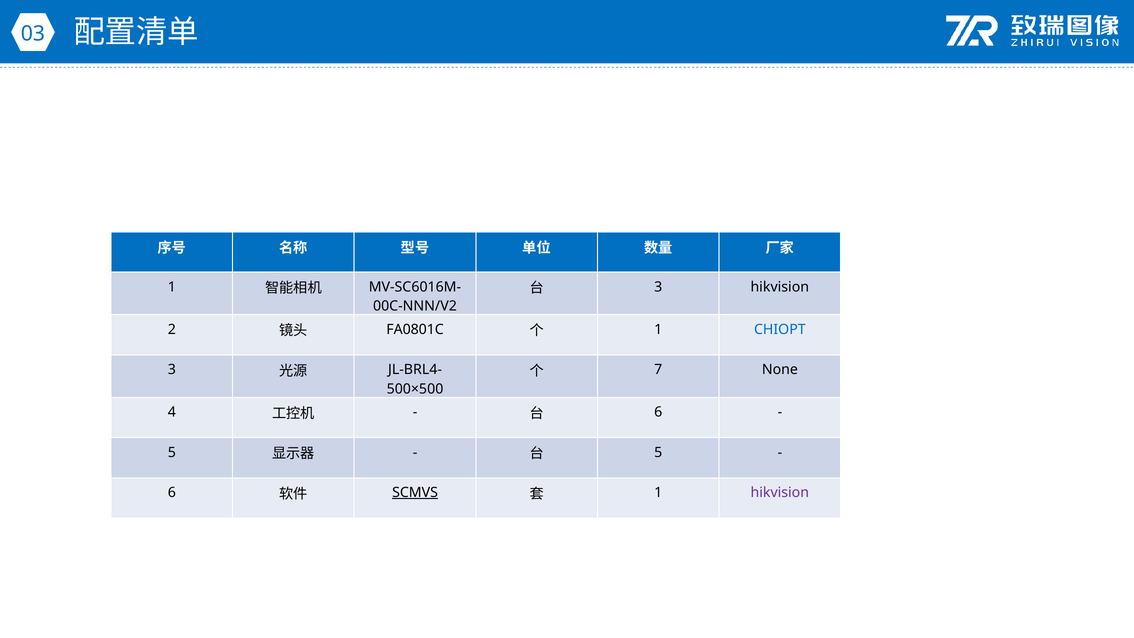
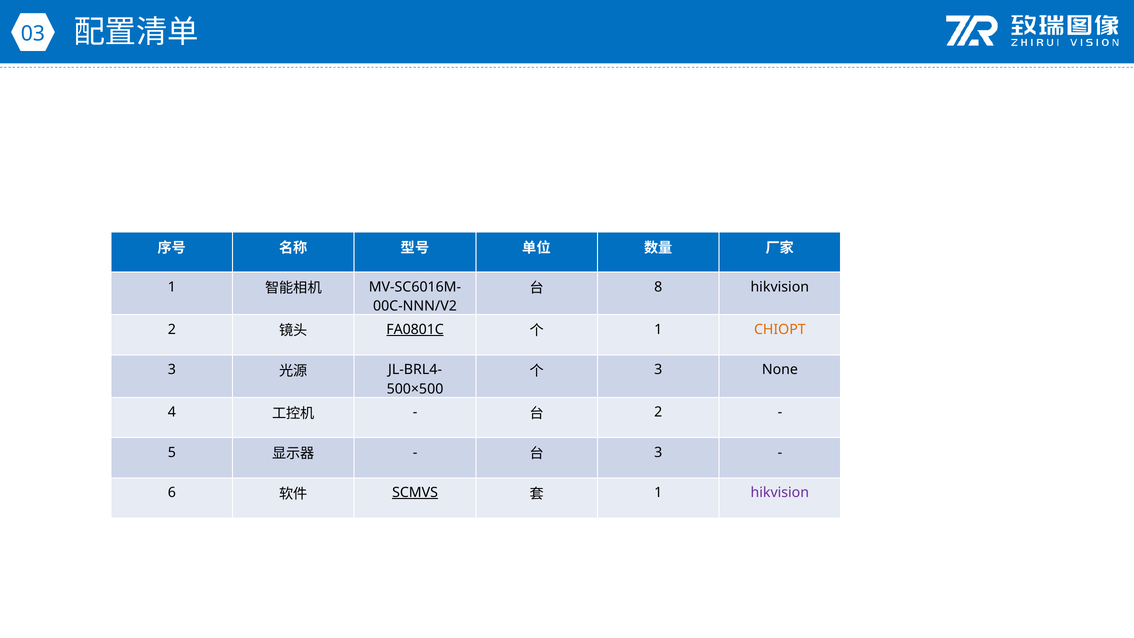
3: 3 -> 8 (658, 287)
FA0801C underline: none -> present (415, 329)
CHIOPT colour: blue -> orange (780, 329)
7: 7 -> 3 (658, 370)
6: 6 -> 2 (658, 412)
5: 5 -> 3 (658, 452)
